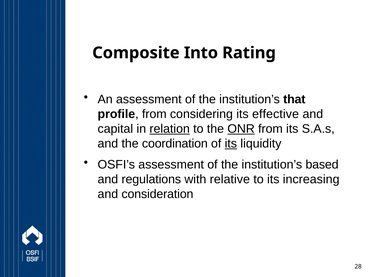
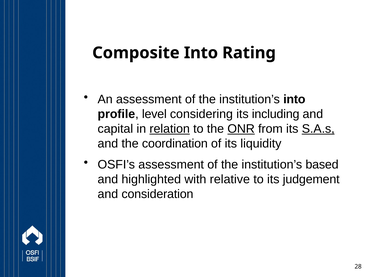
institution’s that: that -> into (294, 99)
profile from: from -> level (154, 114)
effective: effective -> including (276, 114)
S.A.s underline: none -> present (318, 129)
its underline: present -> none (231, 143)
regulations: regulations -> highlighted (151, 179)
increasing: increasing -> judgement (311, 179)
